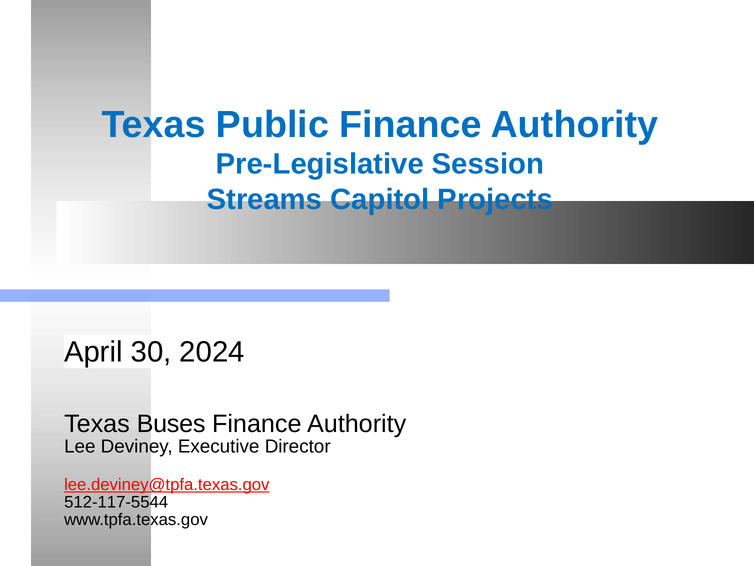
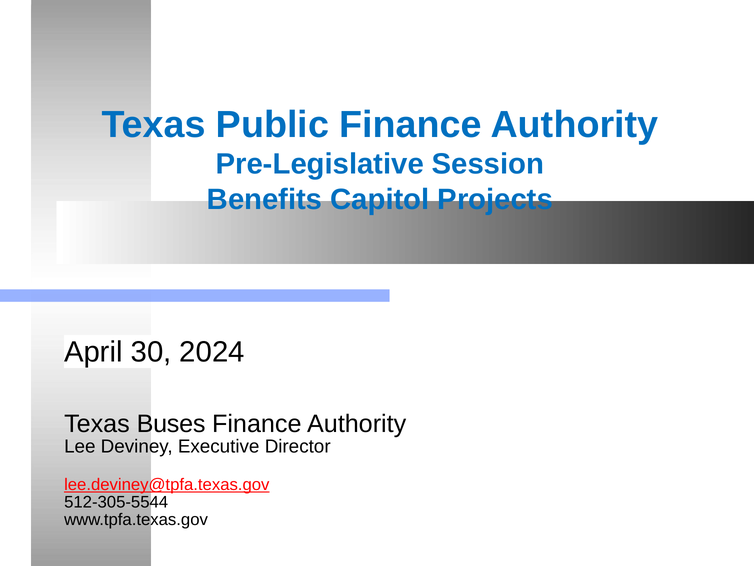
Streams: Streams -> Benefits (265, 199)
512-117-5544: 512-117-5544 -> 512-305-5544 (116, 502)
